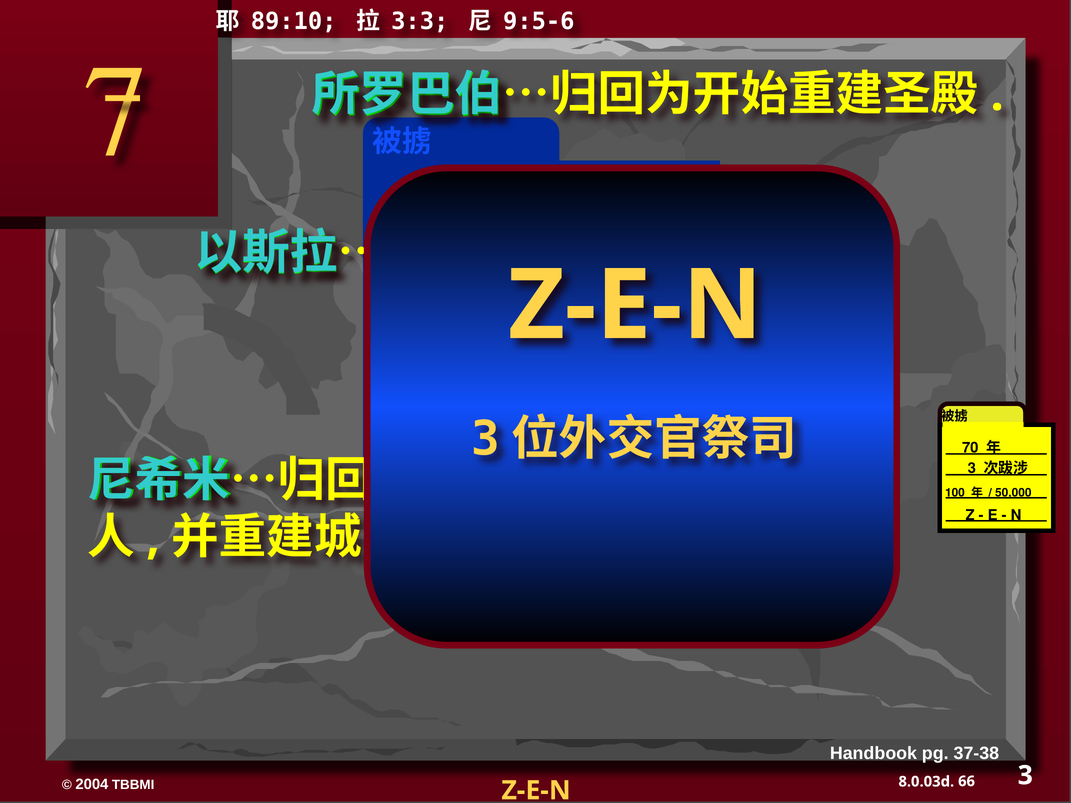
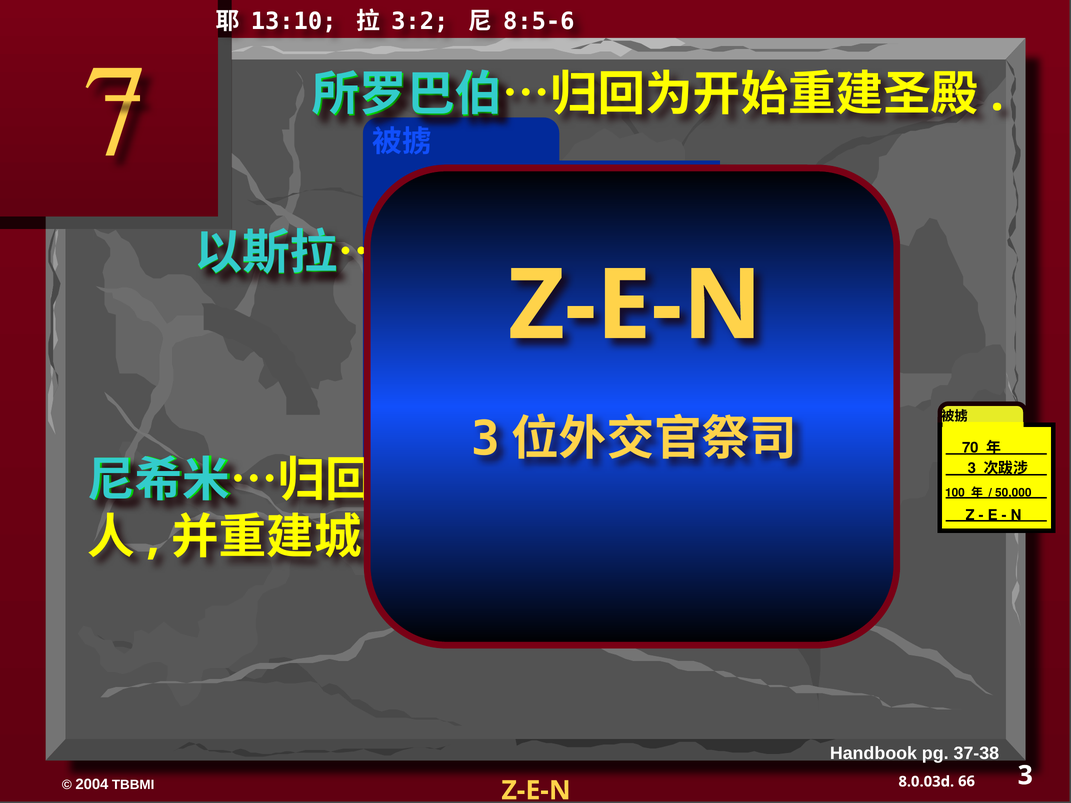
89:10: 89:10 -> 13:10 (294, 21)
3:3: 3:3 -> 3:2 (420, 21)
9:5-6: 9:5-6 -> 8:5-6 (539, 21)
